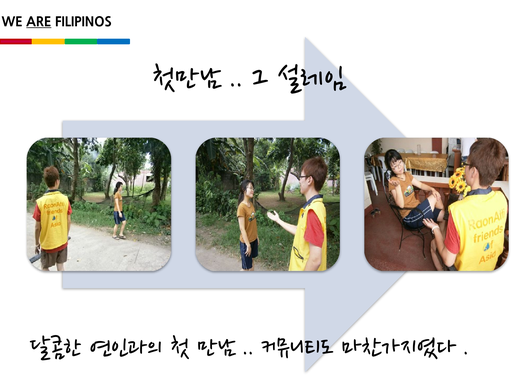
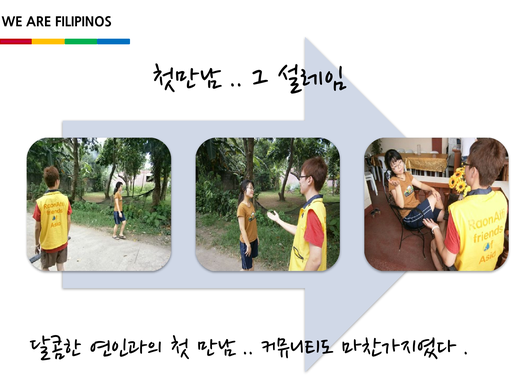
ARE underline: present -> none (39, 22)
